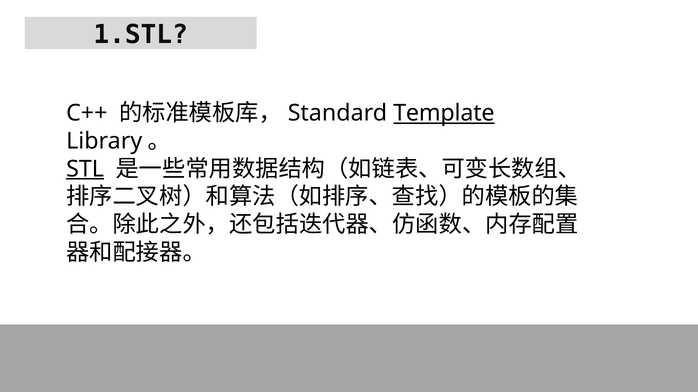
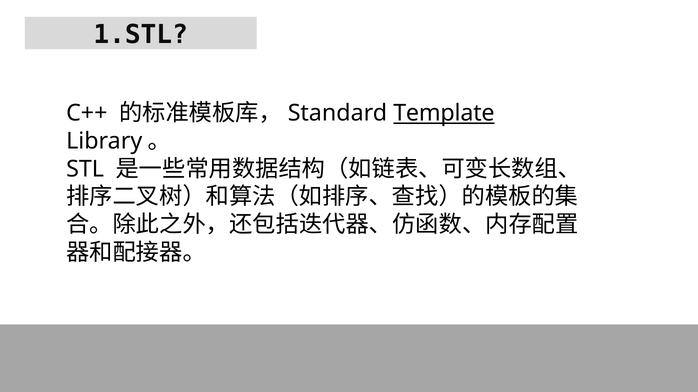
STL underline: present -> none (85, 169)
